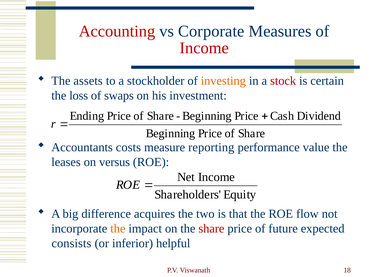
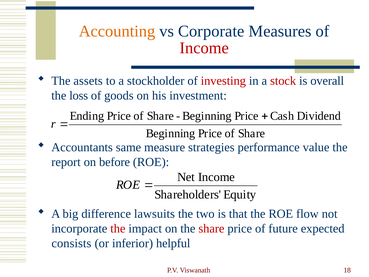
Accounting colour: red -> orange (117, 31)
investing colour: orange -> red (223, 81)
certain: certain -> overall (327, 81)
swaps: swaps -> goods (119, 96)
costs: costs -> same (128, 147)
reporting: reporting -> strategies (211, 147)
leases: leases -> report (66, 162)
versus: versus -> before (115, 162)
acquires: acquires -> lawsuits (154, 214)
the colour: orange -> red (118, 228)
